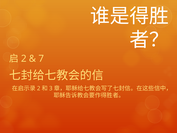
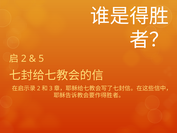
7: 7 -> 5 (41, 58)
